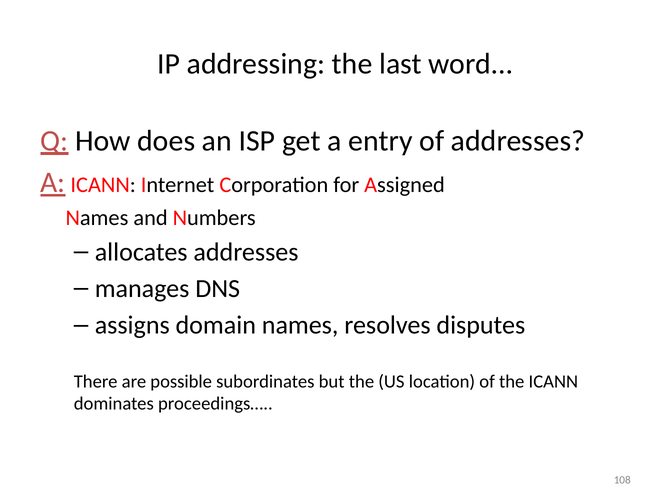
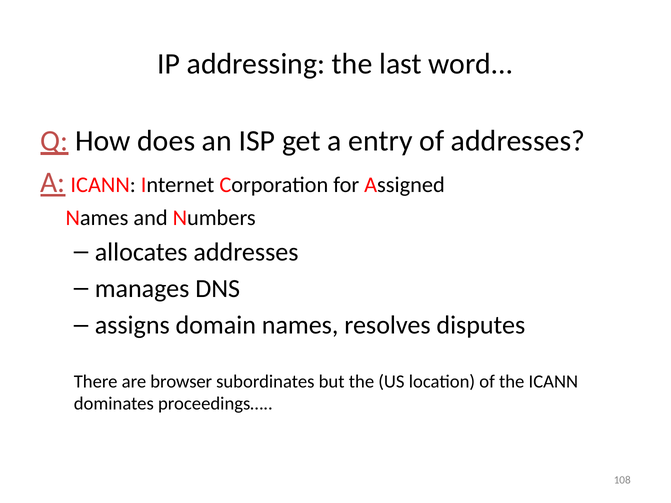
possible: possible -> browser (181, 382)
